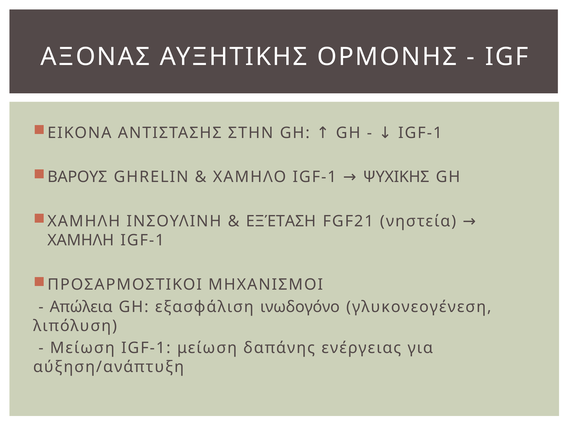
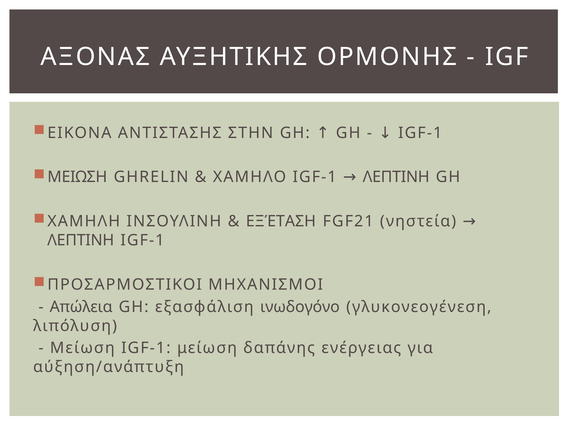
ΒΑΡΟΥΣ: ΒΑΡΟΥΣ -> ΜΕΙΩΣΗ (77, 177)
ΨΥΧΙΚΗΣ: ΨΥΧΙΚΗΣ -> ΛΕΠΤΙΝΗ (396, 177)
ΧΑΜΗΛΗ: ΧΑΜΗΛΗ -> ΛΕΠΤΙΝΗ (81, 240)
